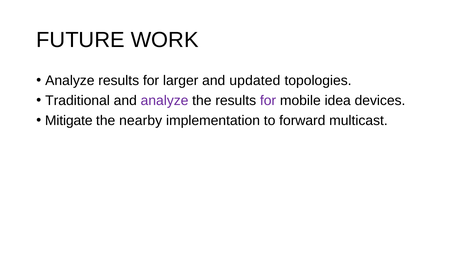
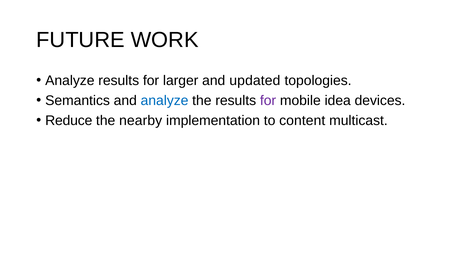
Traditional: Traditional -> Semantics (78, 100)
analyze colour: purple -> blue (165, 100)
Mitigate: Mitigate -> Reduce (69, 120)
forward: forward -> content (302, 120)
